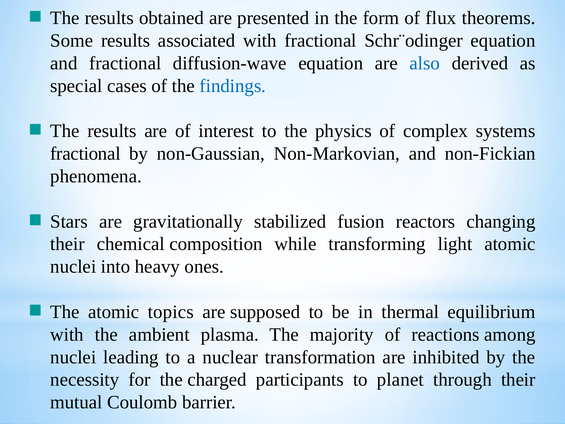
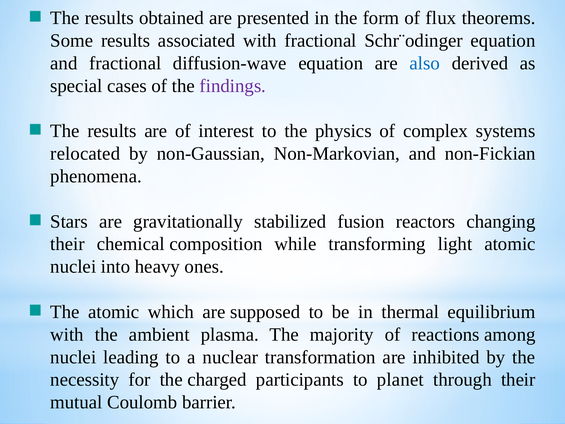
findings colour: blue -> purple (233, 86)
fractional: fractional -> relocated (85, 154)
topics: topics -> which (171, 312)
